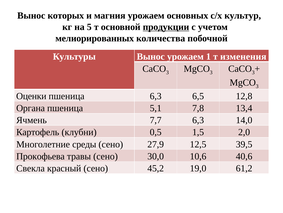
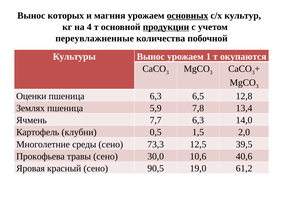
основных underline: none -> present (187, 16)
5: 5 -> 4 (89, 27)
мелиорированных: мелиорированных -> переувлажненные (95, 38)
изменения: изменения -> окупаются (243, 56)
Органа: Органа -> Землях (31, 108)
5,1: 5,1 -> 5,9 (156, 108)
27,9: 27,9 -> 73,3 (156, 144)
Свекла: Свекла -> Яровая (31, 168)
45,2: 45,2 -> 90,5 (156, 168)
